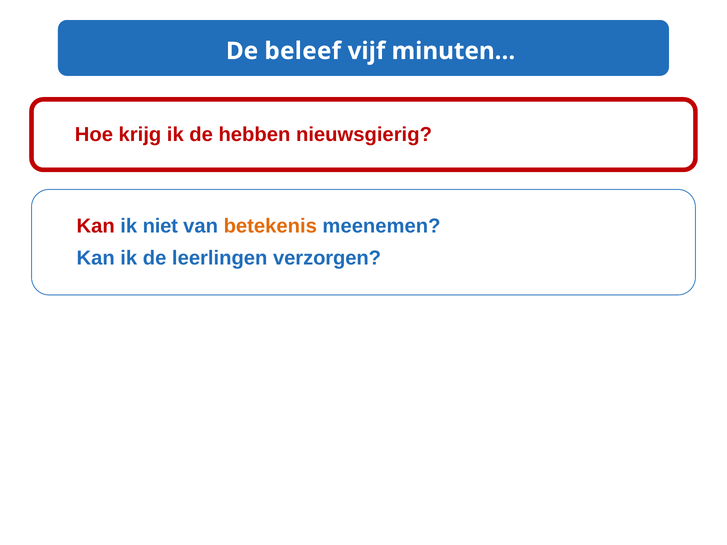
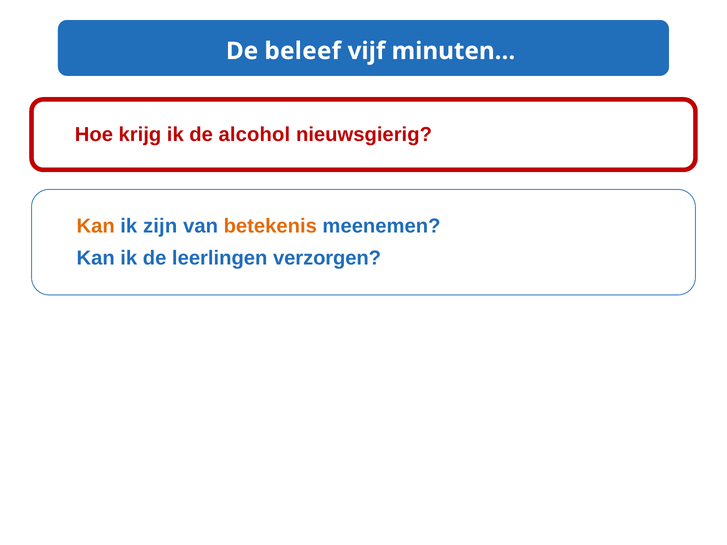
hebben: hebben -> alcohol (254, 135)
Kan colour: red -> orange (96, 226)
niet: niet -> zijn (160, 226)
